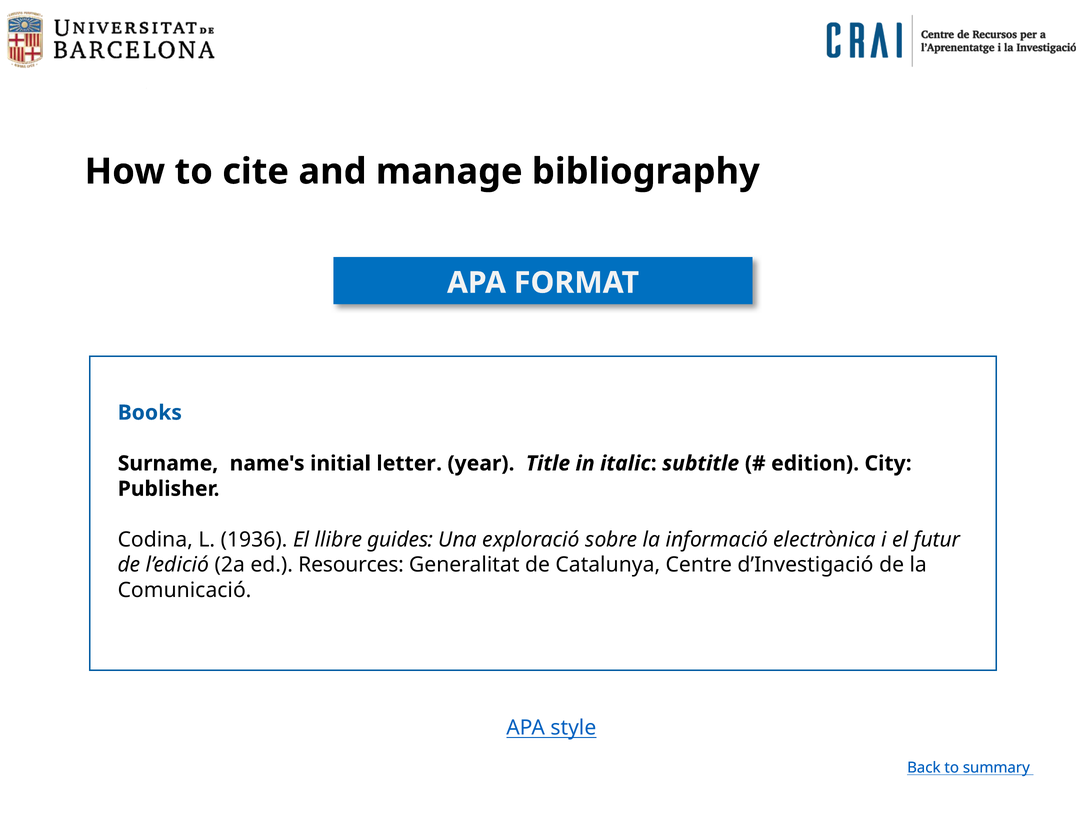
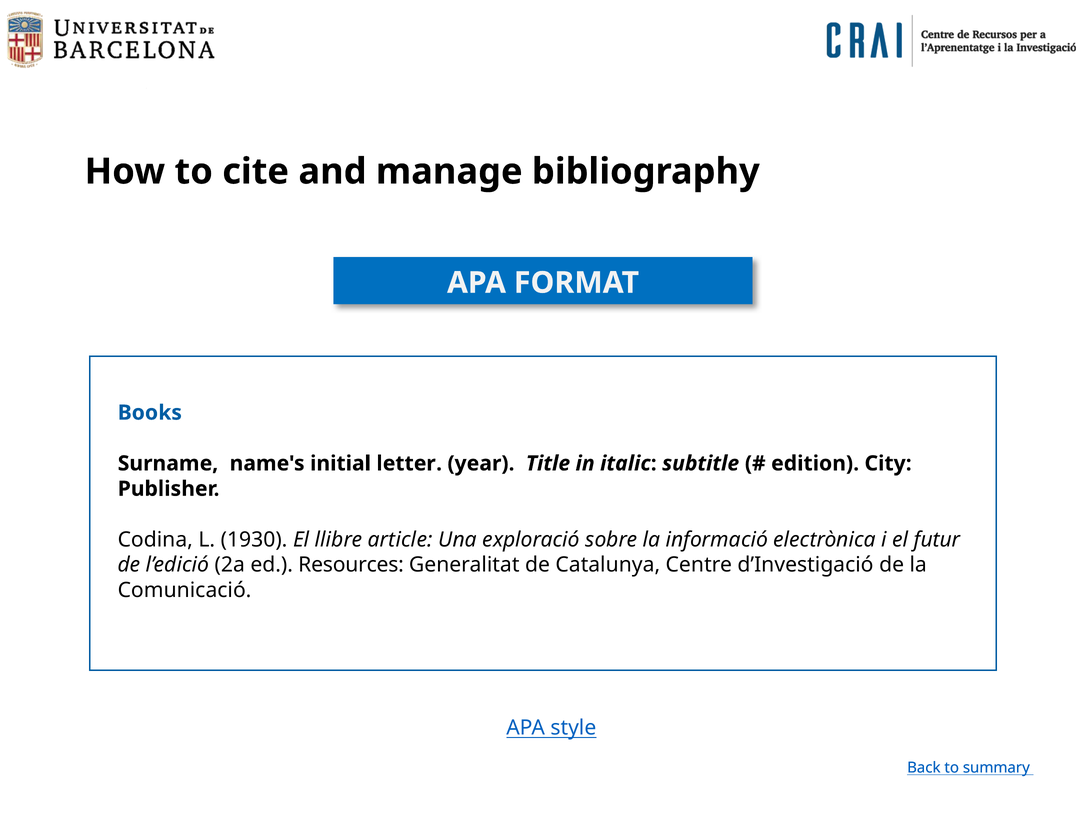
1936: 1936 -> 1930 (254, 539)
guides: guides -> article (400, 539)
